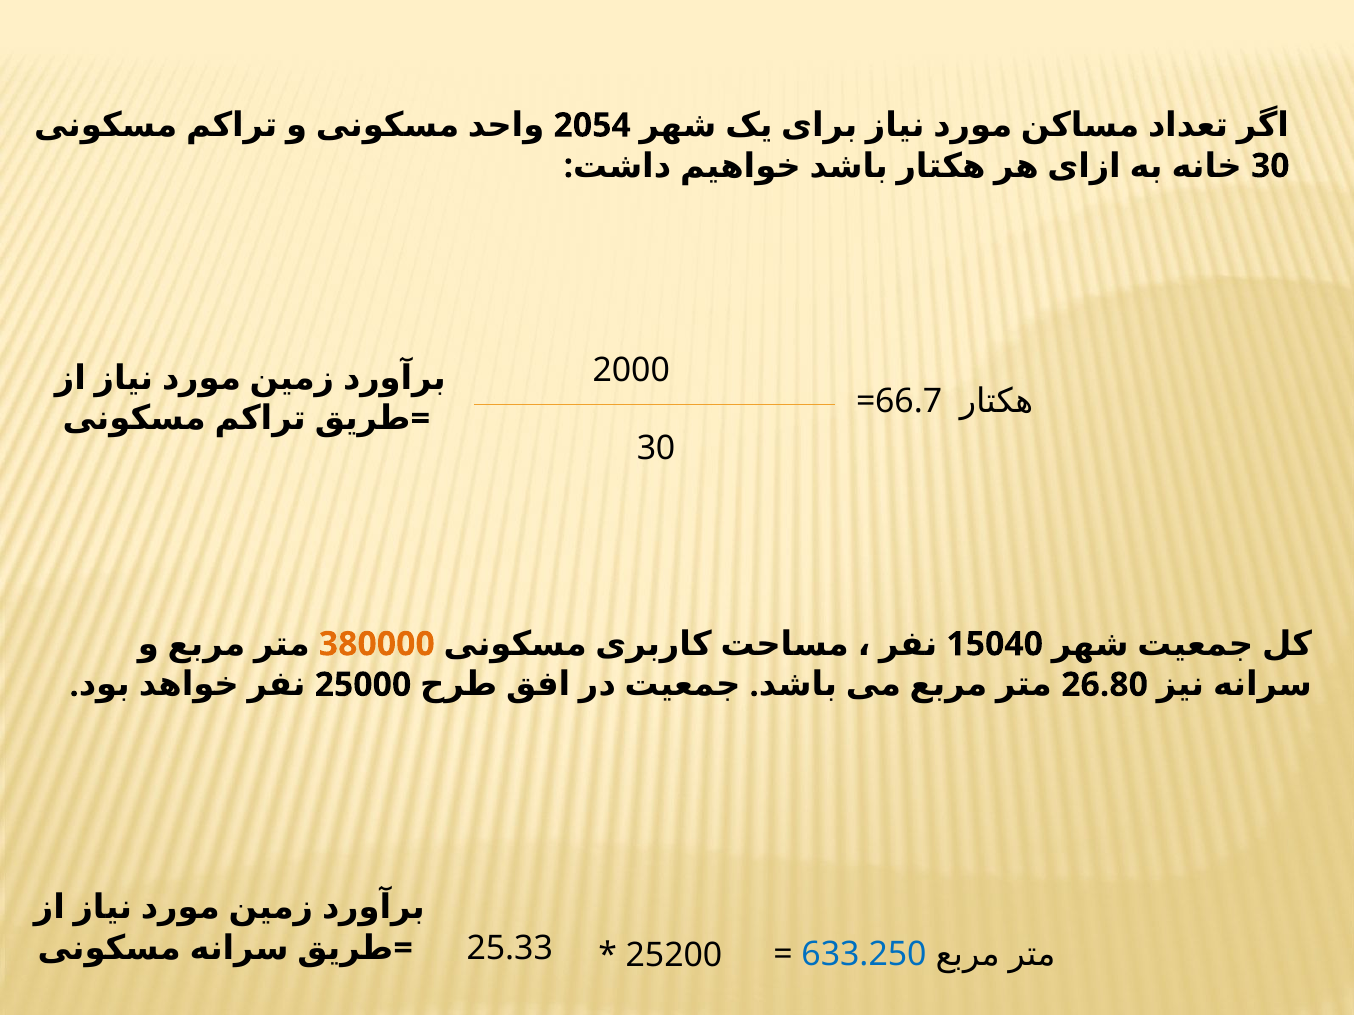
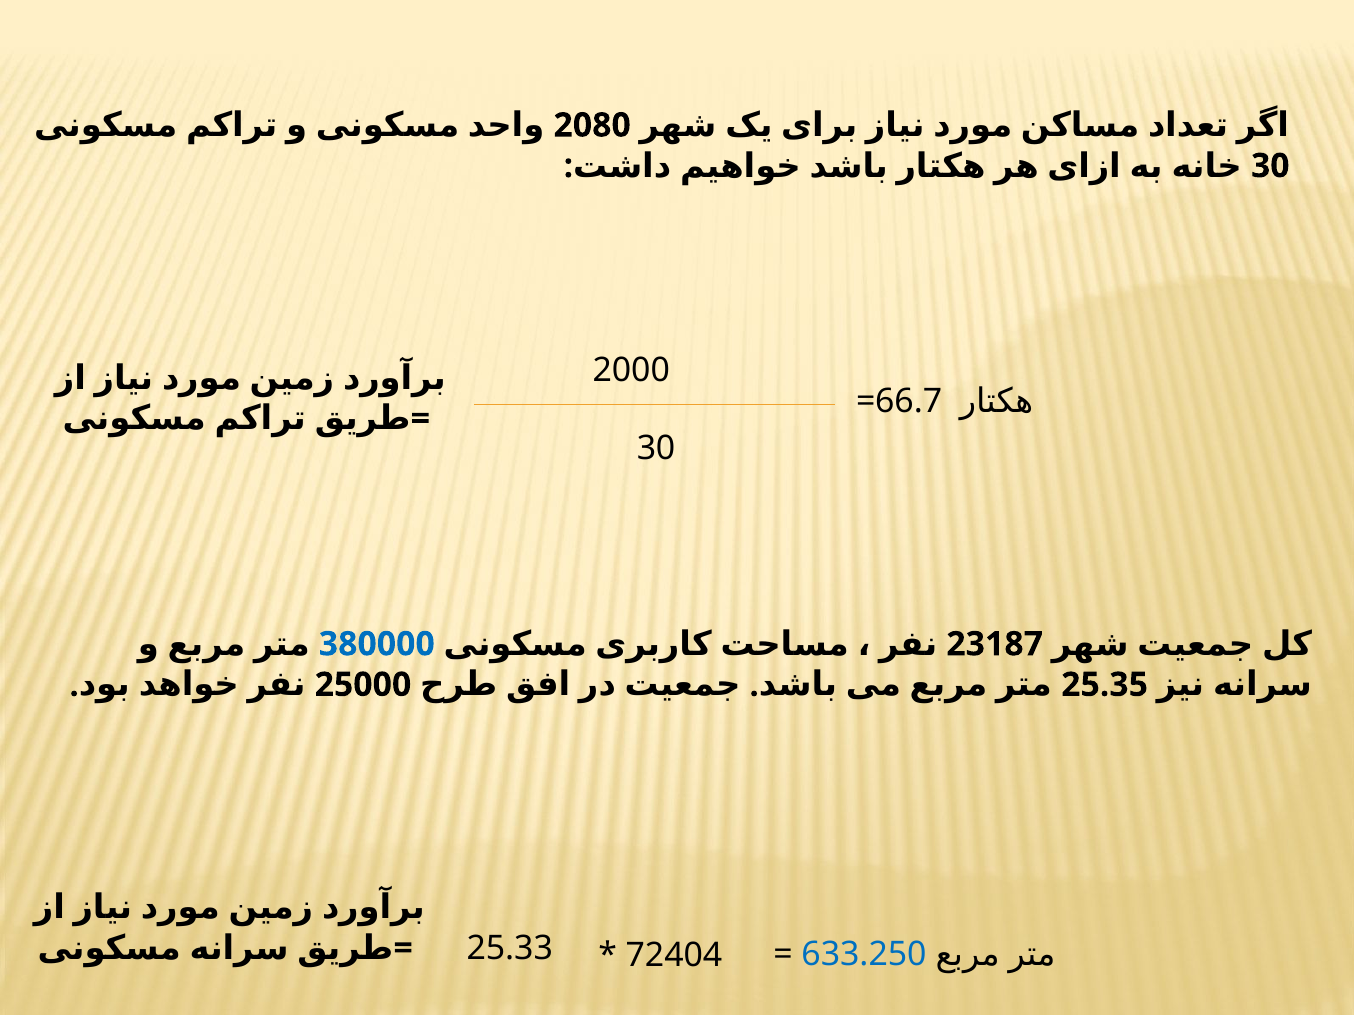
2054: 2054 -> 2080 (592, 125)
380000 colour: orange -> blue (377, 644)
15040: 15040 -> 23187 (995, 644)
26.80: 26.80 -> 25.35 (1105, 685)
25200: 25200 -> 72404 (674, 956)
